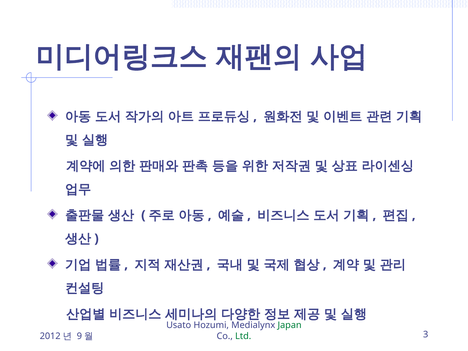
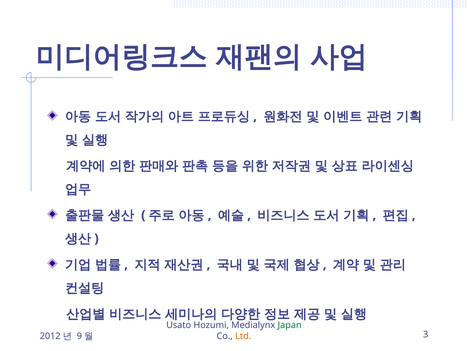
Ltd colour: green -> orange (243, 336)
